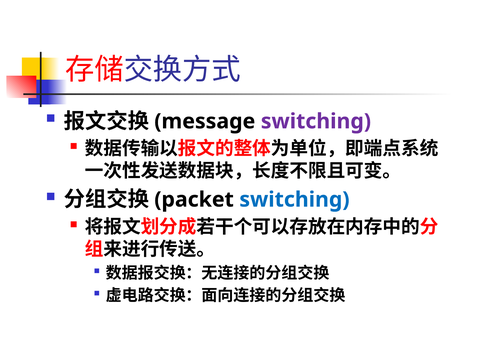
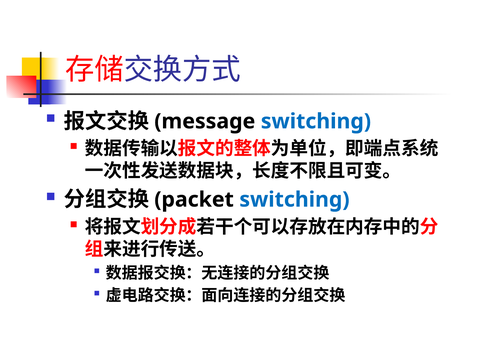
switching colour: purple -> blue (316, 121)
